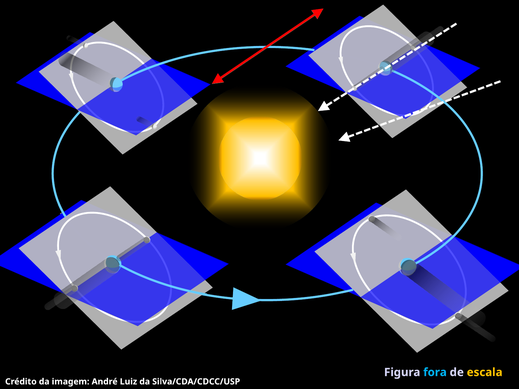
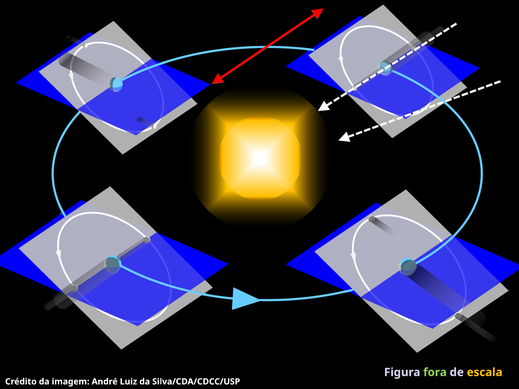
fora colour: light blue -> light green (435, 373)
